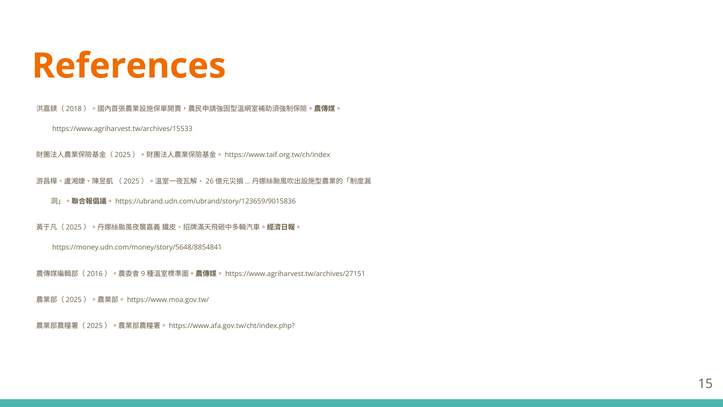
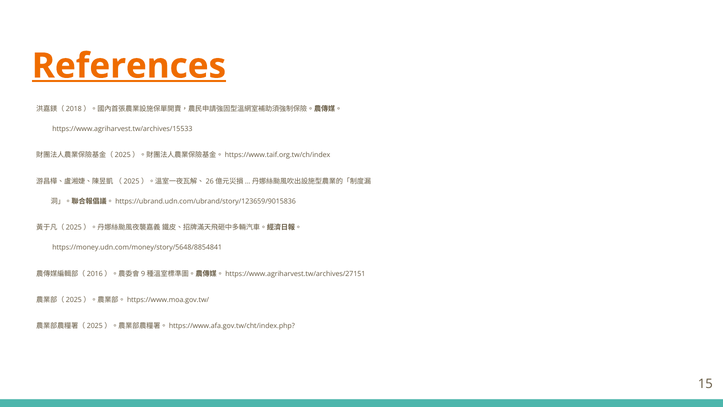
References underline: none -> present (129, 66)
